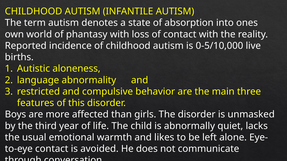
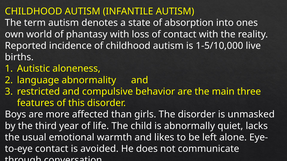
0-5/10,000: 0-5/10,000 -> 1-5/10,000 (219, 46)
